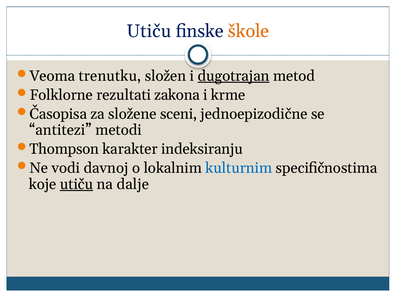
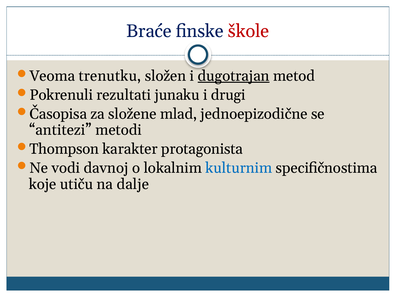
Utiču: Utiču -> Braće (149, 31)
škole colour: orange -> red (249, 31)
Folklorne: Folklorne -> Pokrenuli (61, 95)
zakona: zakona -> junaku (177, 95)
krme: krme -> drugi (228, 95)
sceni: sceni -> mlad (179, 114)
indeksiranju: indeksiranju -> protagonista (202, 149)
utiču underline: present -> none (76, 184)
